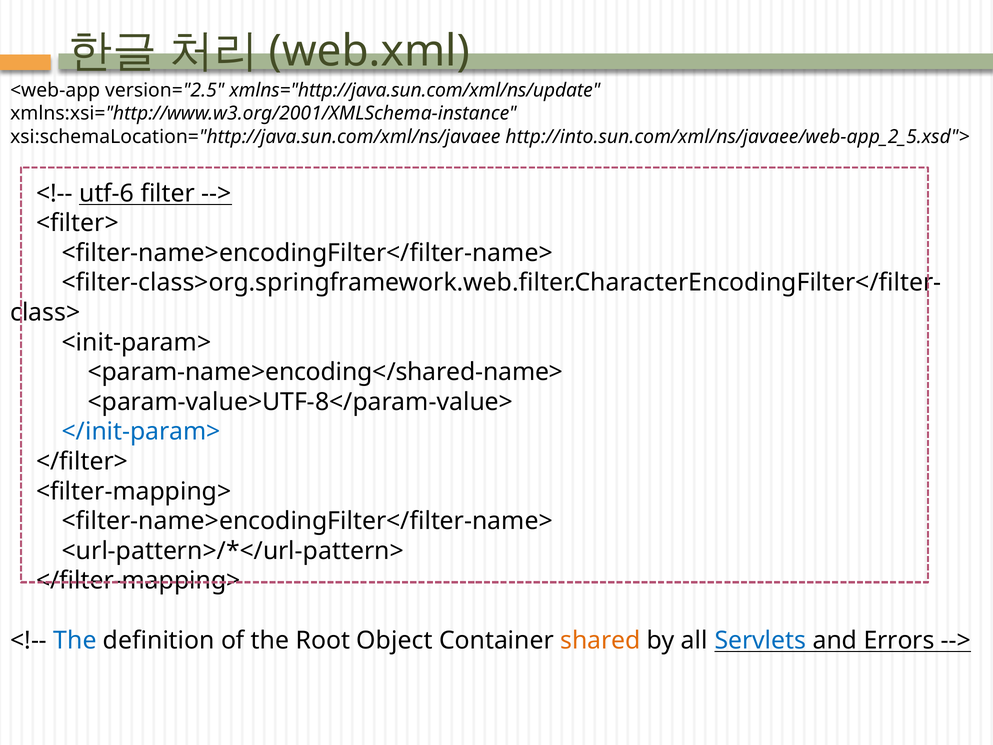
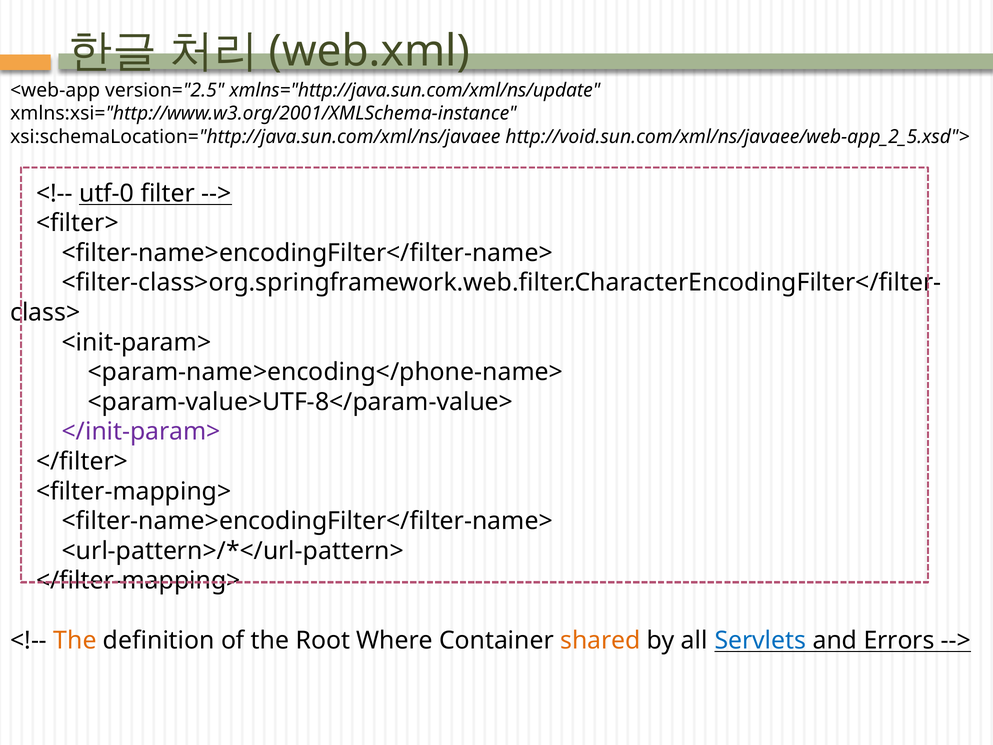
http://into.sun.com/xml/ns/javaee/web-app_2_5.xsd">: http://into.sun.com/xml/ns/javaee/web-app_2_5.xsd"> -> http://void.sun.com/xml/ns/javaee/web-app_2_5.xsd"> (738, 137)
utf-6: utf-6 -> utf-0 (107, 193)
<param-name>encoding</shared-name>: <param-name>encoding</shared-name> -> <param-name>encoding</phone-name> (325, 372)
</init-param> colour: blue -> purple (141, 432)
The colour: blue -> orange (75, 640)
Object: Object -> Where (395, 640)
